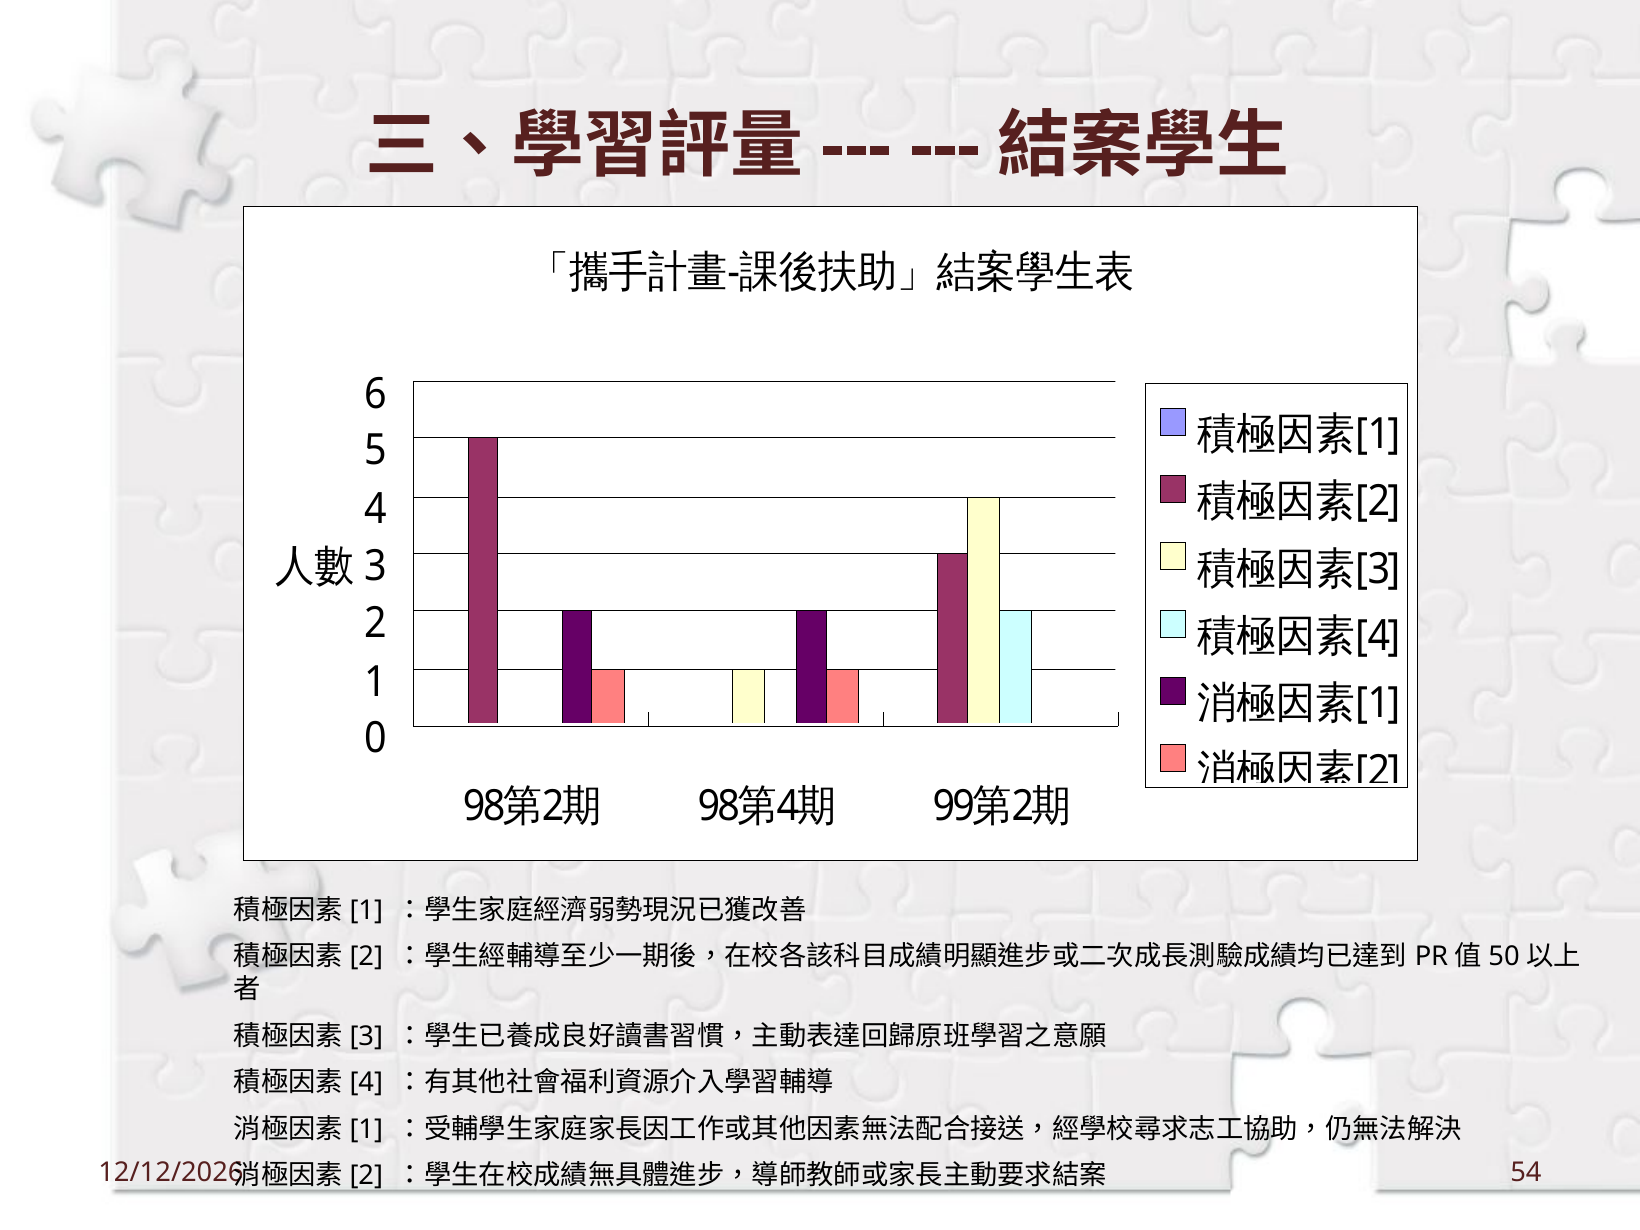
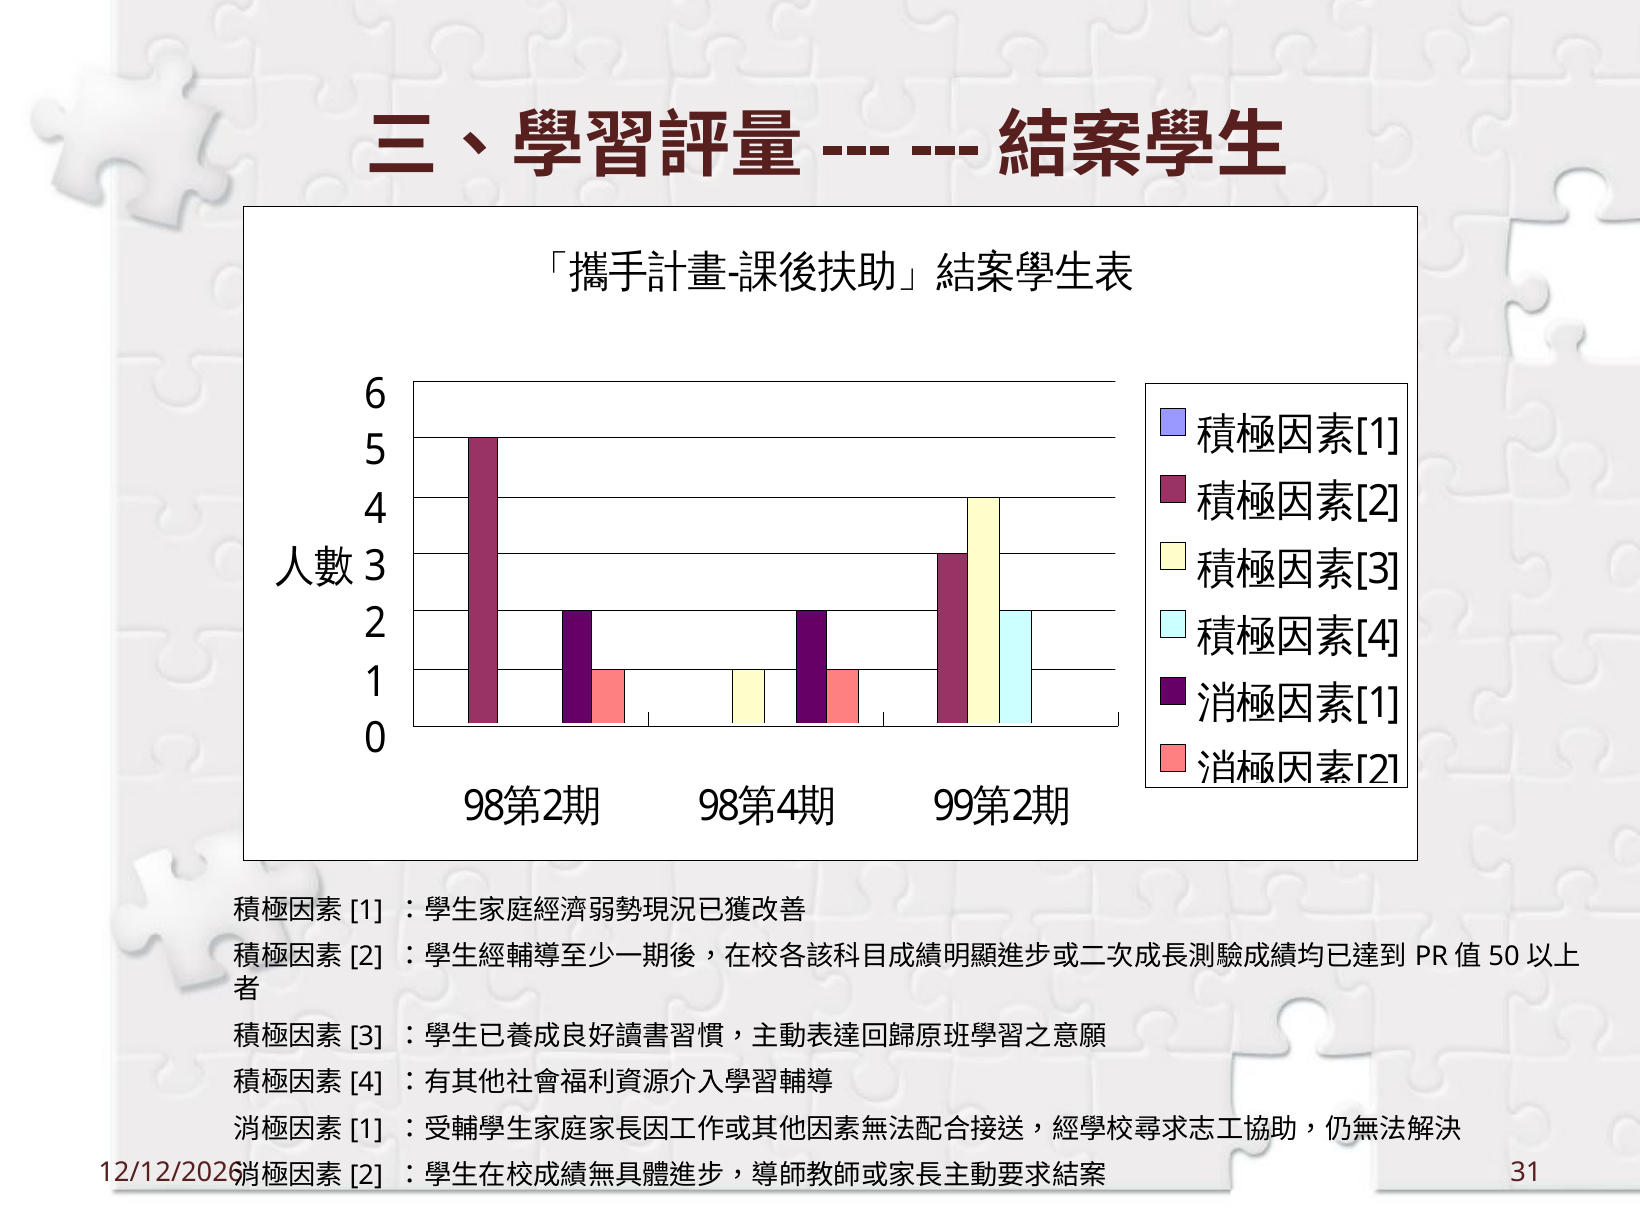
54: 54 -> 31 (1526, 1172)
